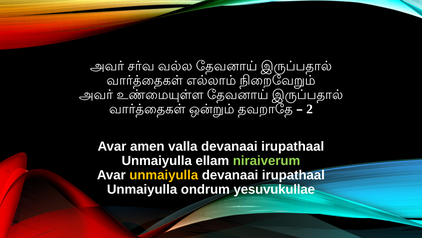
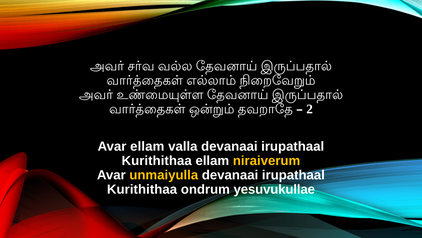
Avar amen: amen -> ellam (147, 146)
Unmaiyulla: Unmaiyulla -> Kurithithaa (157, 160)
niraiverum colour: light green -> yellow (267, 160)
Unmaiyulla: Unmaiyulla -> Kurithithaa (142, 189)
